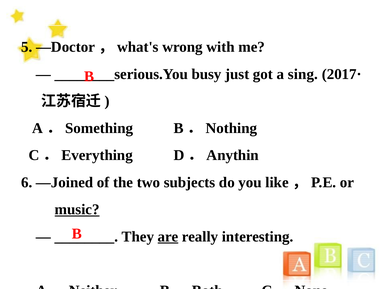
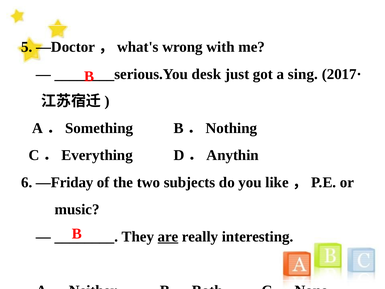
busy: busy -> desk (206, 74)
—Joined: —Joined -> —Friday (65, 182)
music underline: present -> none (77, 209)
